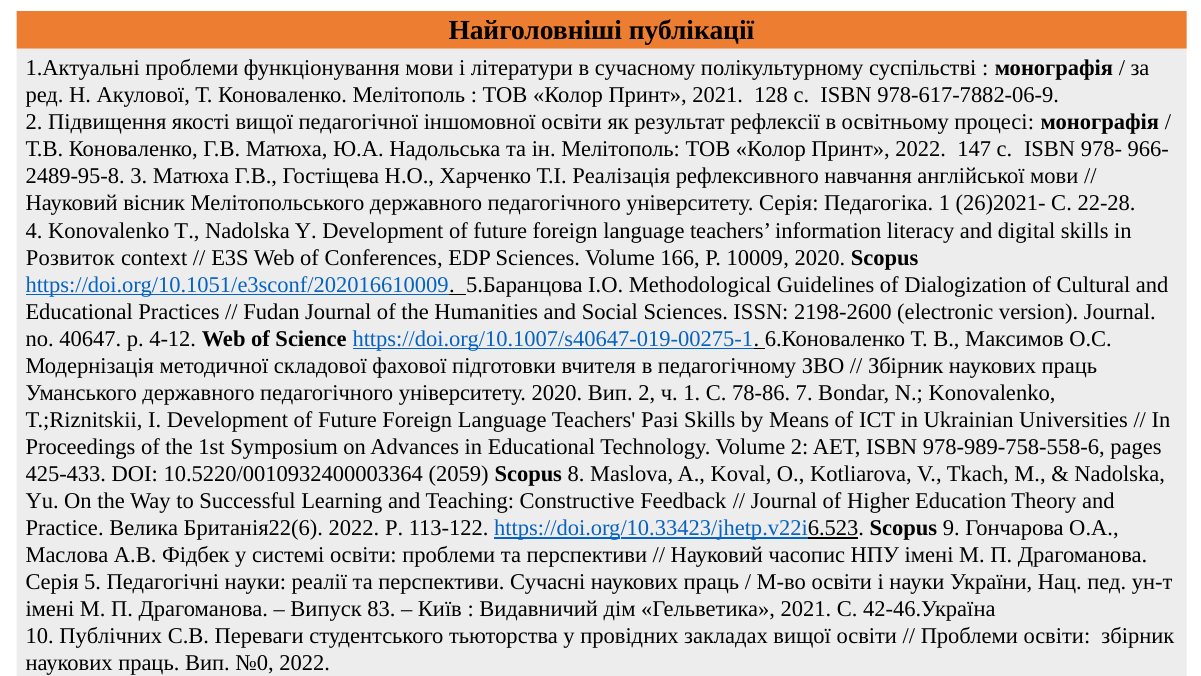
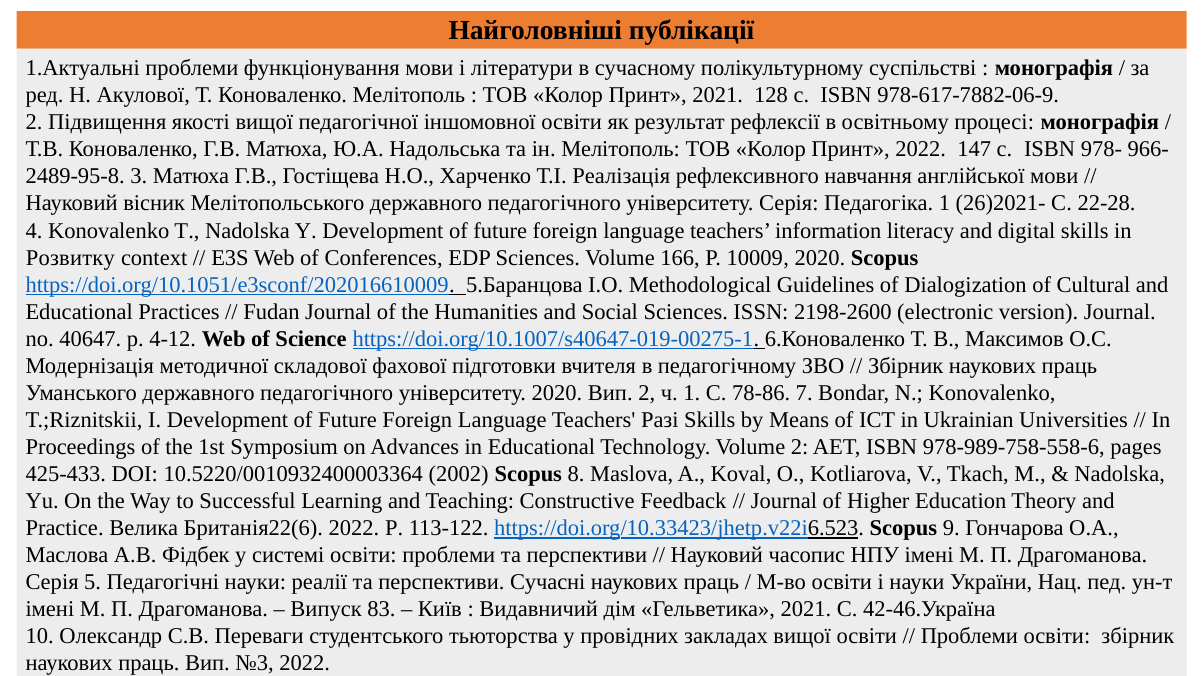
Розвиток: Розвиток -> Розвитку (70, 257)
2059: 2059 -> 2002 (459, 474)
Публічних: Публічних -> Олександр (111, 636)
№0: №0 -> №3 (255, 663)
